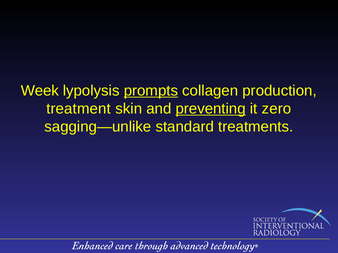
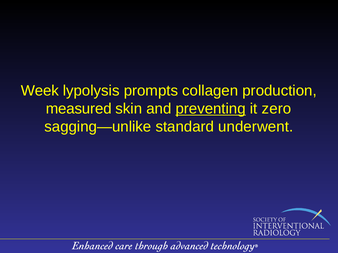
prompts underline: present -> none (151, 91)
treatment: treatment -> measured (79, 109)
treatments: treatments -> underwent (256, 127)
